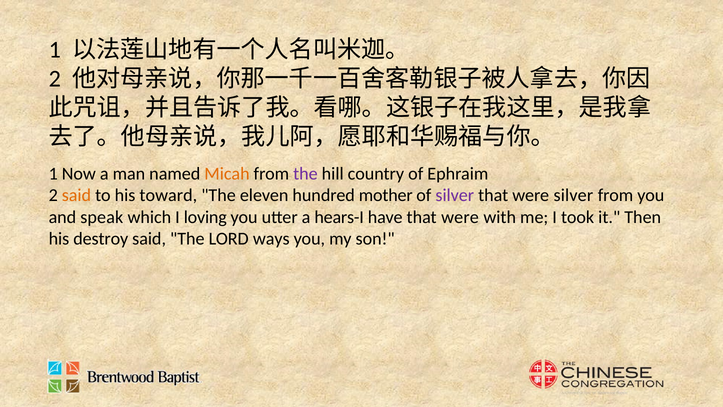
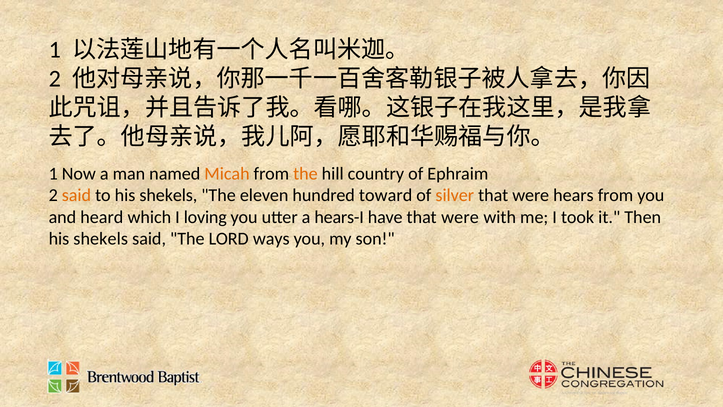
the colour: purple -> orange (305, 174)
to his toward: toward -> shekels (168, 195)
mother: mother -> toward (386, 195)
silver colour: purple -> orange (455, 195)
were silver: silver -> hears (573, 195)
speak: speak -> heard (102, 217)
destroy: destroy -> shekels (101, 239)
